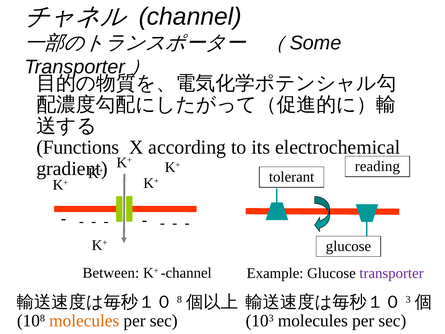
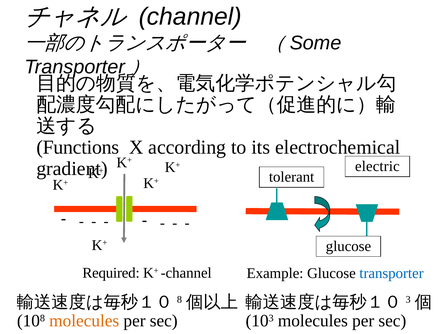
reading: reading -> electric (377, 166)
Between: Between -> Required (111, 273)
transporter colour: purple -> blue (392, 273)
